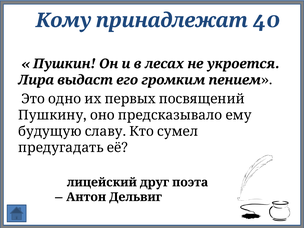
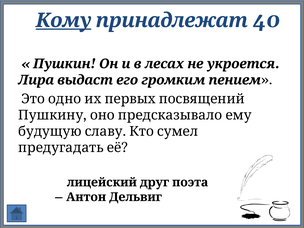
Кому underline: none -> present (64, 20)
